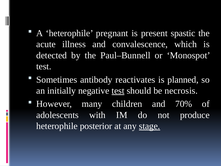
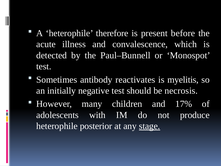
pregnant: pregnant -> therefore (112, 33)
spastic: spastic -> before (183, 33)
planned: planned -> myelitis (183, 80)
test underline: present -> none (118, 91)
70%: 70% -> 17% (184, 104)
